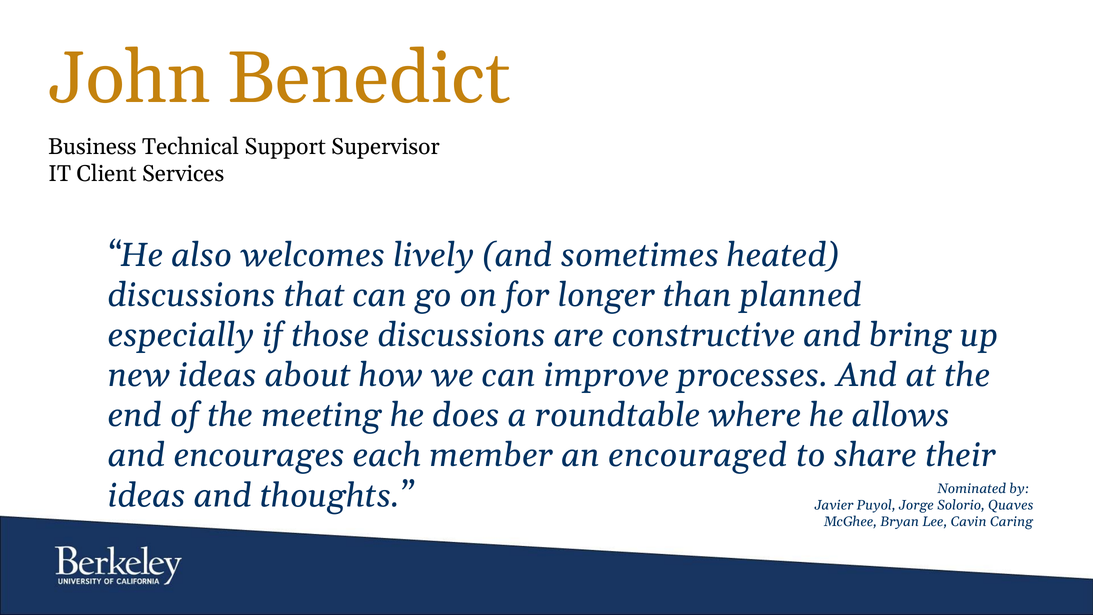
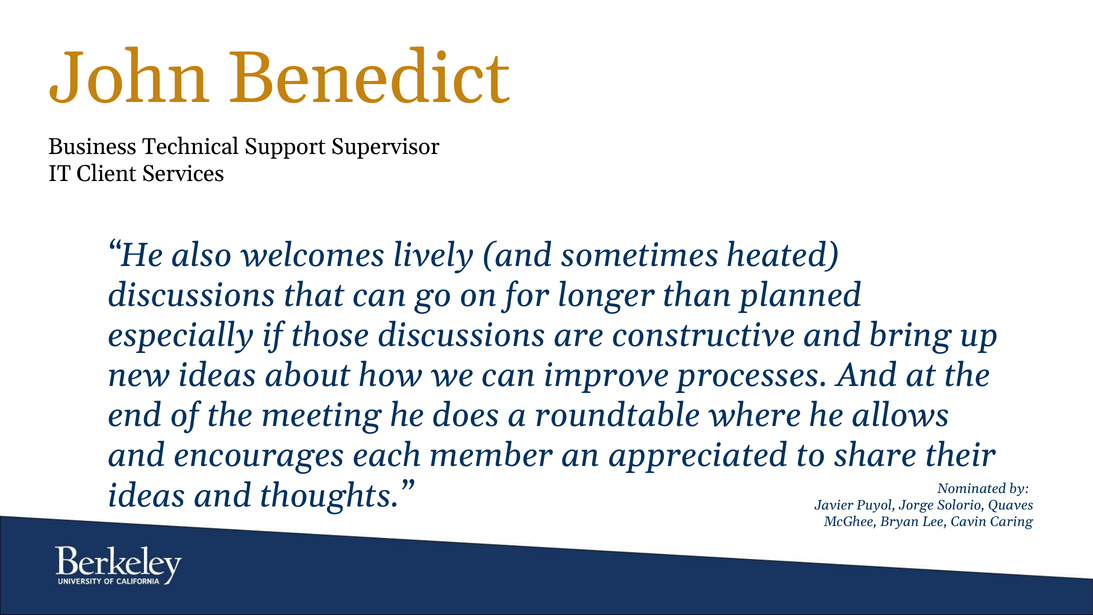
encouraged: encouraged -> appreciated (698, 455)
